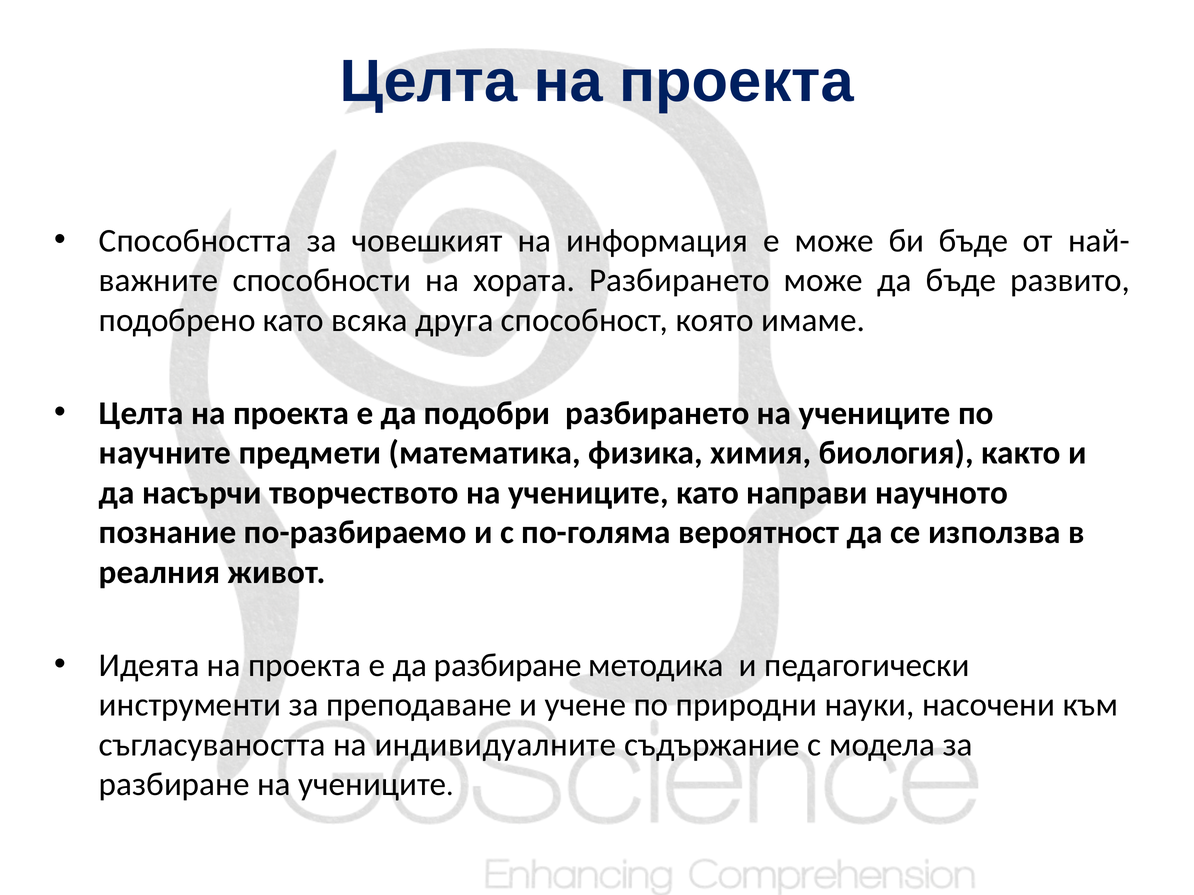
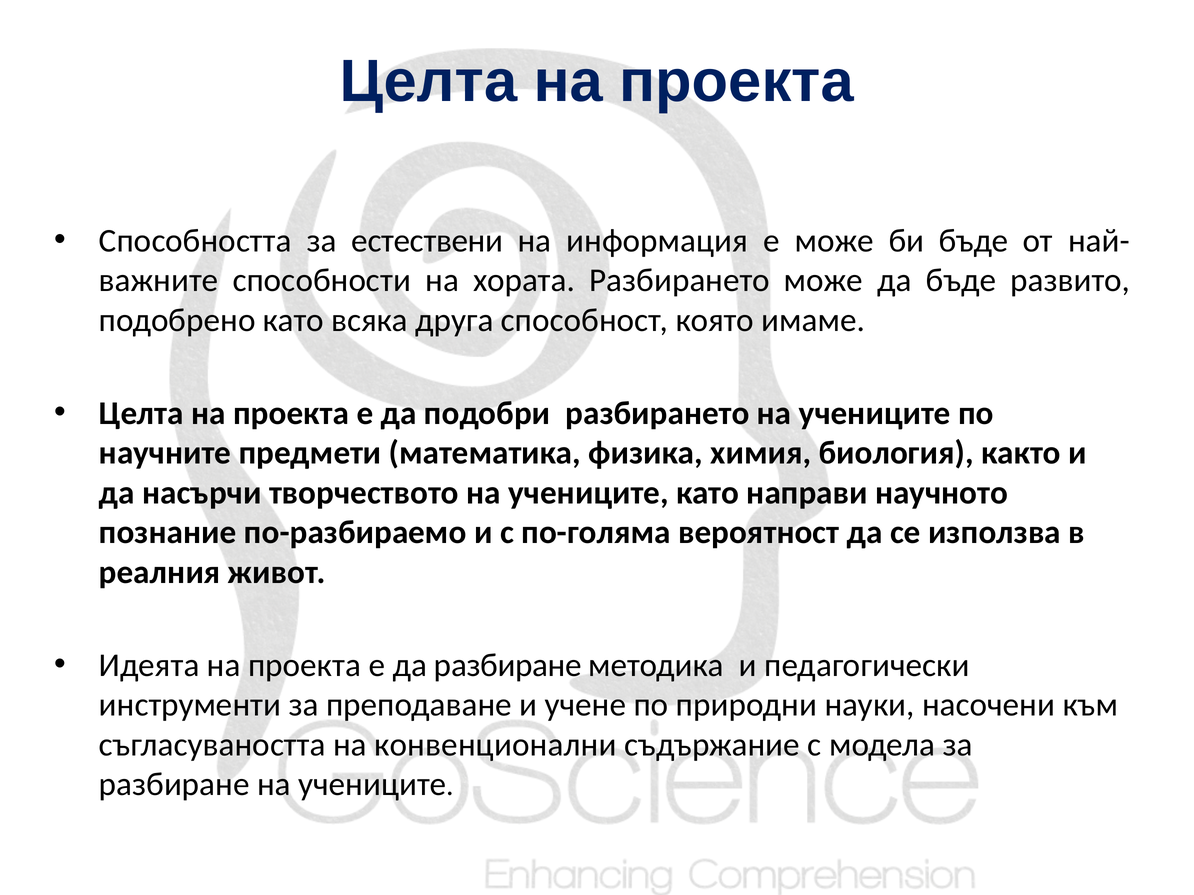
човешкият: човешкият -> естествени (427, 241)
индивидуалните: индивидуалните -> конвенционални (495, 745)
